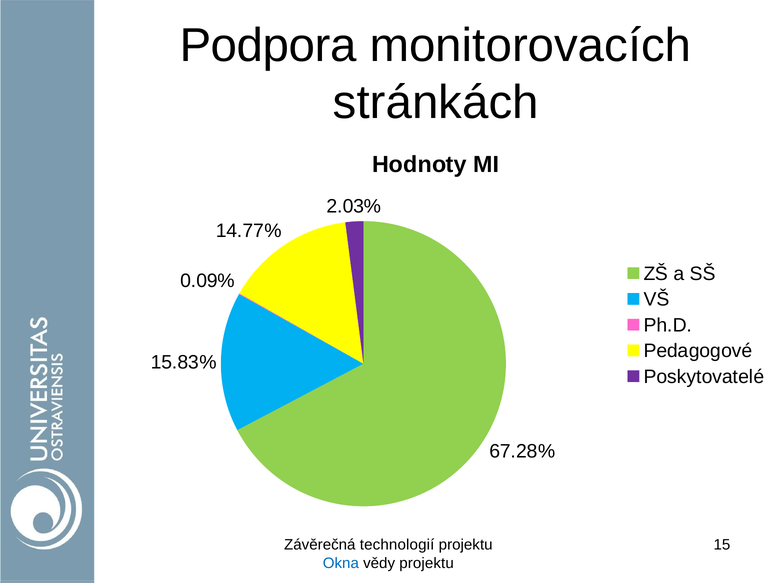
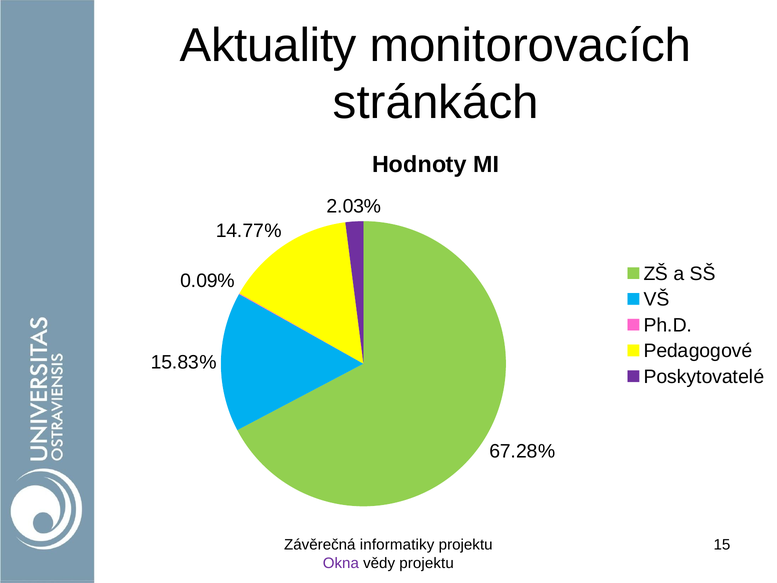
Podpora: Podpora -> Aktuality (268, 46)
technologií: technologií -> informatiky (397, 545)
Okna colour: blue -> purple (341, 563)
